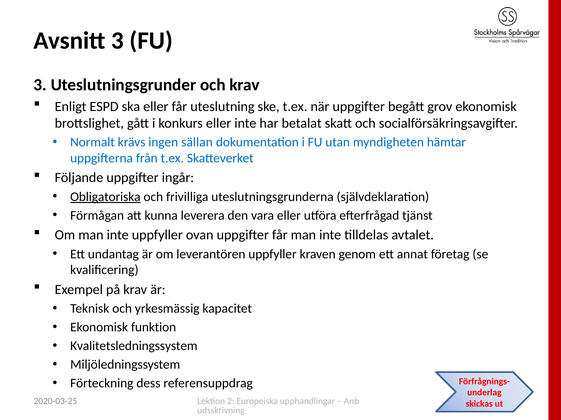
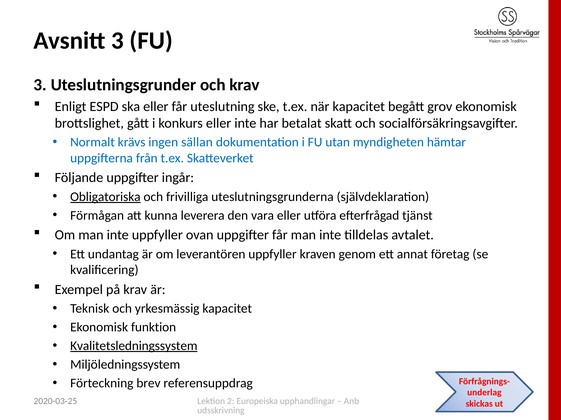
när uppgifter: uppgifter -> kapacitet (359, 107)
Kvalitetsledningssystem underline: none -> present (134, 346)
dess: dess -> brev (148, 384)
